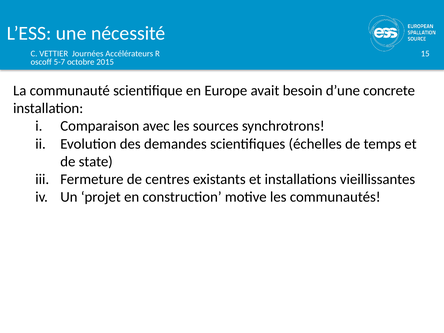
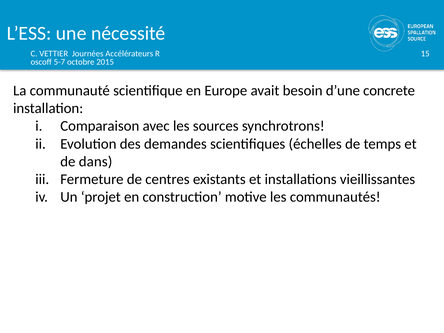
state: state -> dans (96, 162)
